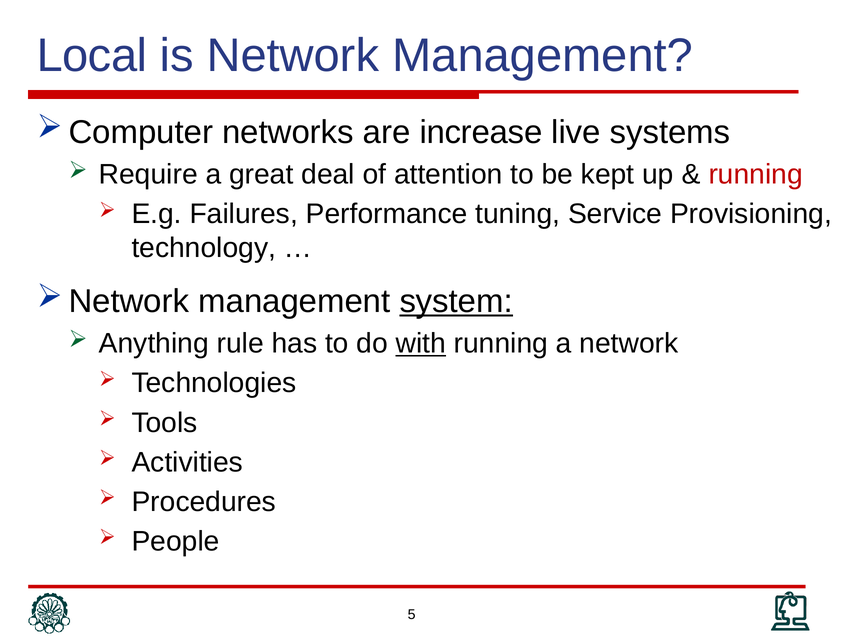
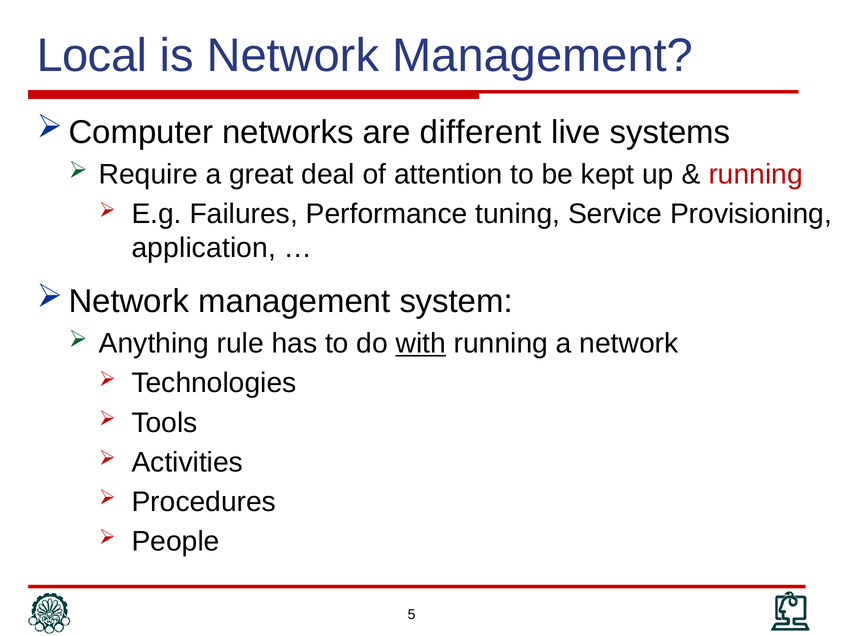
increase: increase -> different (481, 132)
technology: technology -> application (204, 248)
system underline: present -> none (456, 301)
